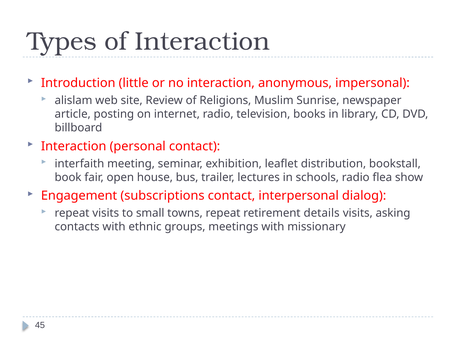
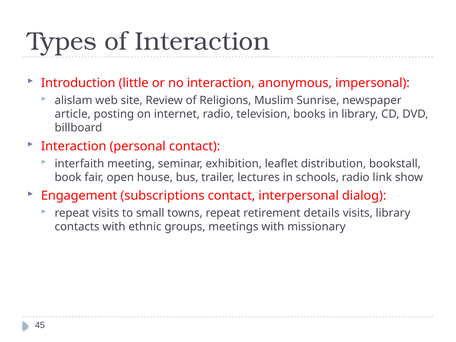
flea: flea -> link (382, 177)
visits asking: asking -> library (393, 213)
